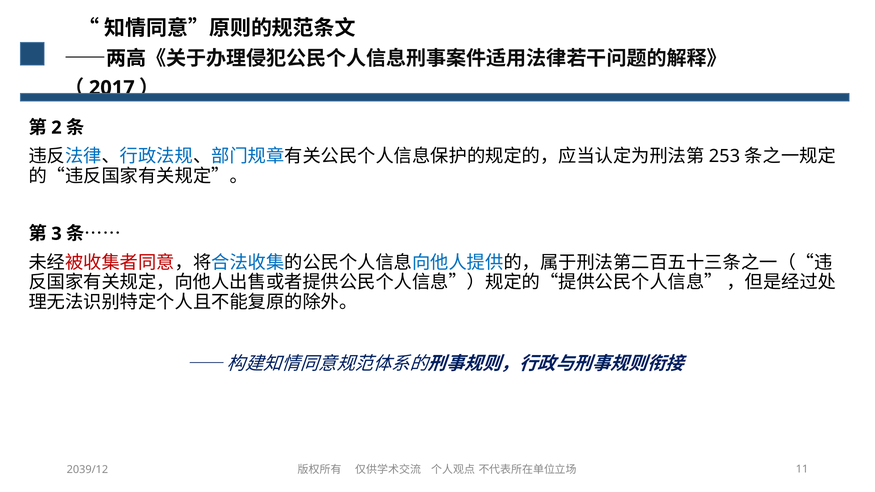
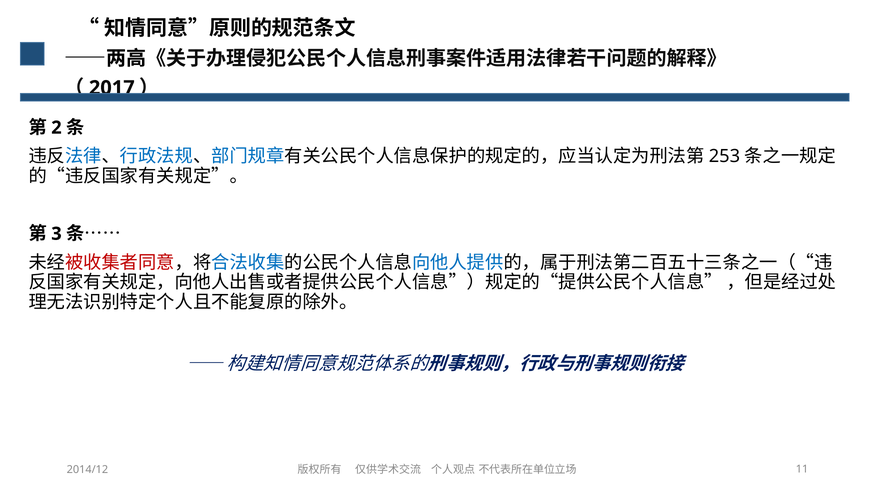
2039/12: 2039/12 -> 2014/12 (87, 470)
